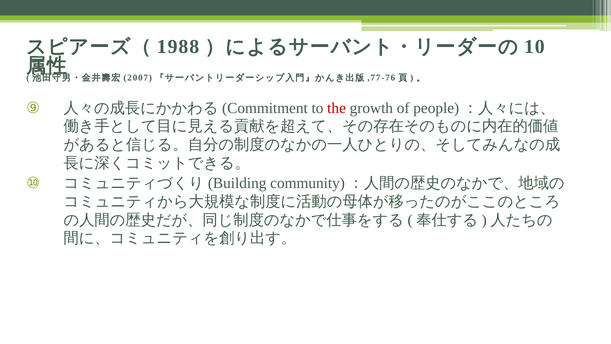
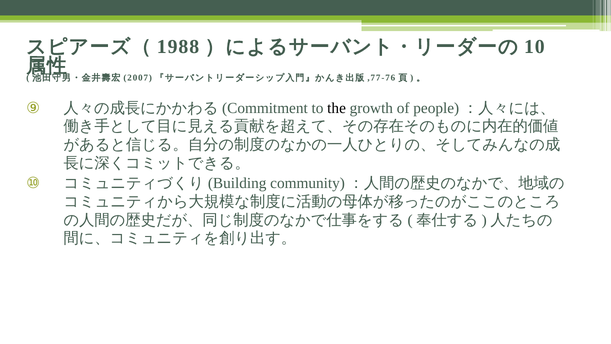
the colour: red -> black (337, 108)
